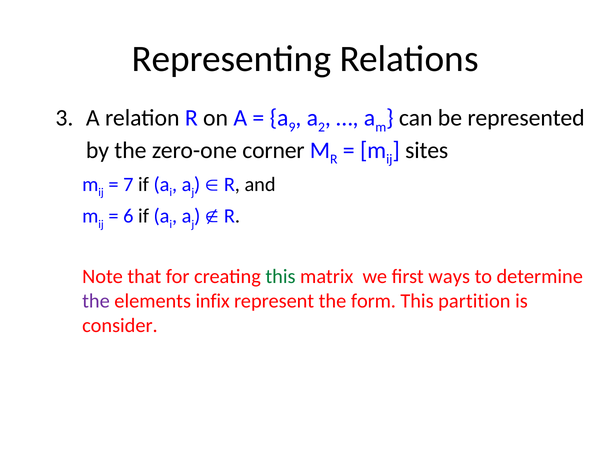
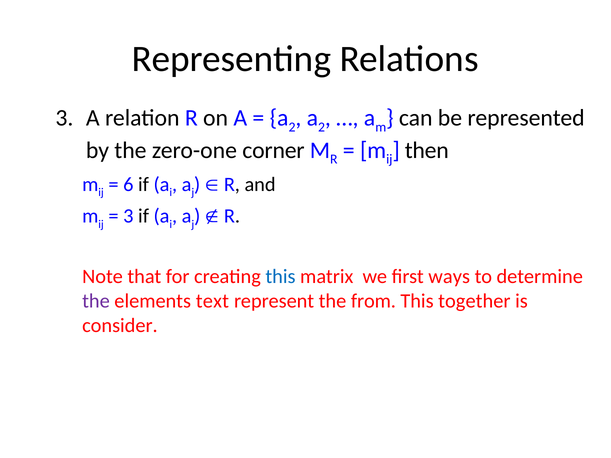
9: 9 -> 2 (292, 127)
sites: sites -> then (427, 150)
7: 7 -> 6 (128, 184)
6: 6 -> 3 (128, 216)
this colour: green -> blue (280, 277)
infix: infix -> text (212, 301)
form: form -> from (373, 301)
partition: partition -> together (474, 301)
